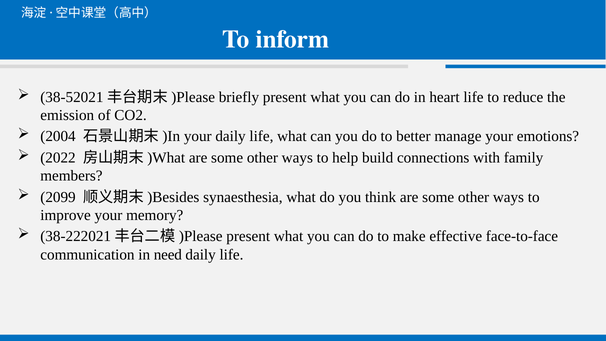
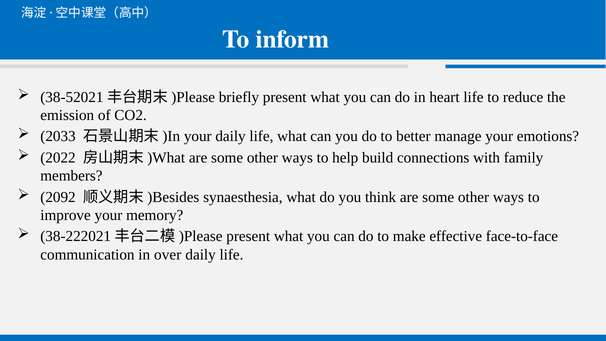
2004: 2004 -> 2033 (58, 136)
2099: 2099 -> 2092 (58, 197)
need: need -> over (168, 255)
